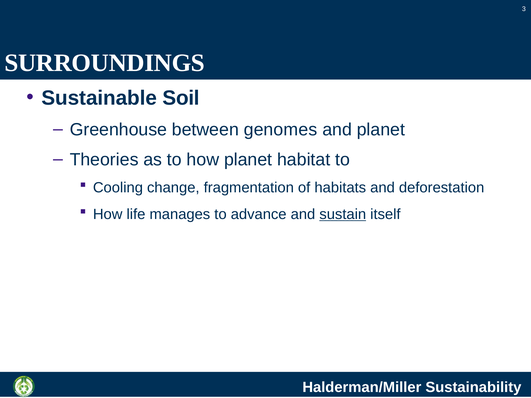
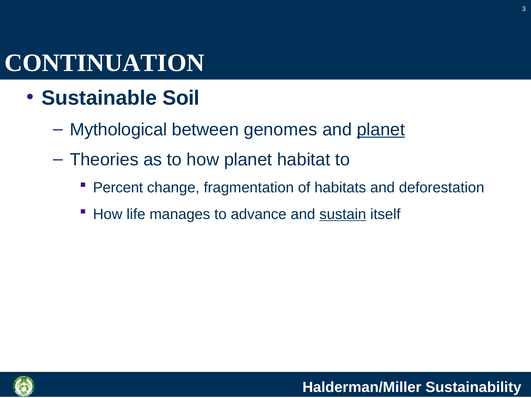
SURROUNDINGS: SURROUNDINGS -> CONTINUATION (105, 63)
Greenhouse: Greenhouse -> Mythological (118, 130)
planet underline: none -> present (381, 130)
Cooling: Cooling -> Percent (118, 188)
